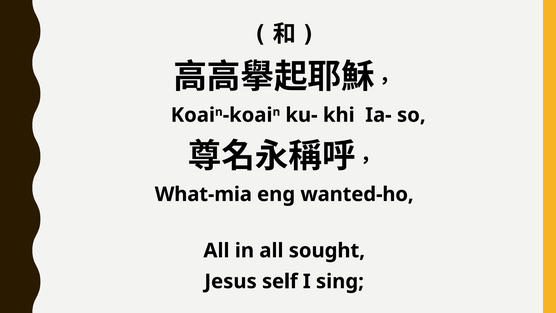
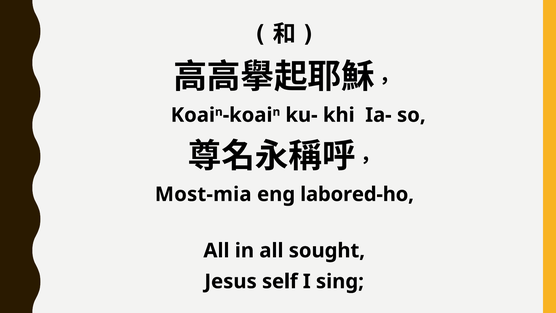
What-mia: What-mia -> Most-mia (203, 194)
wanted-ho: wanted-ho -> labored-ho (357, 194)
